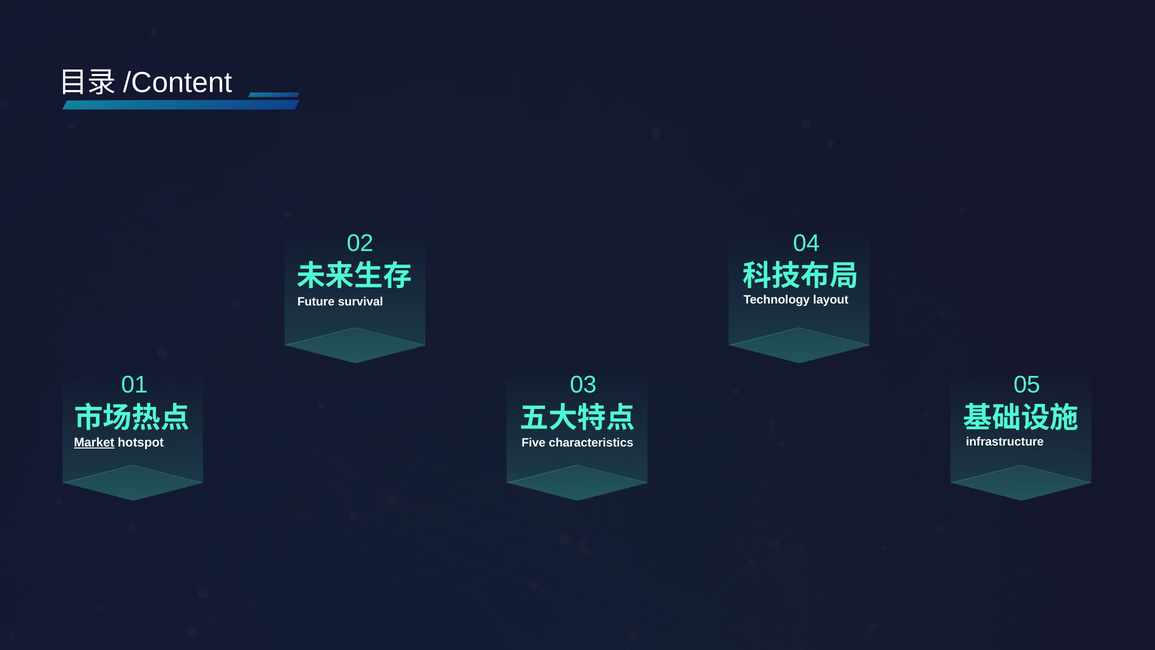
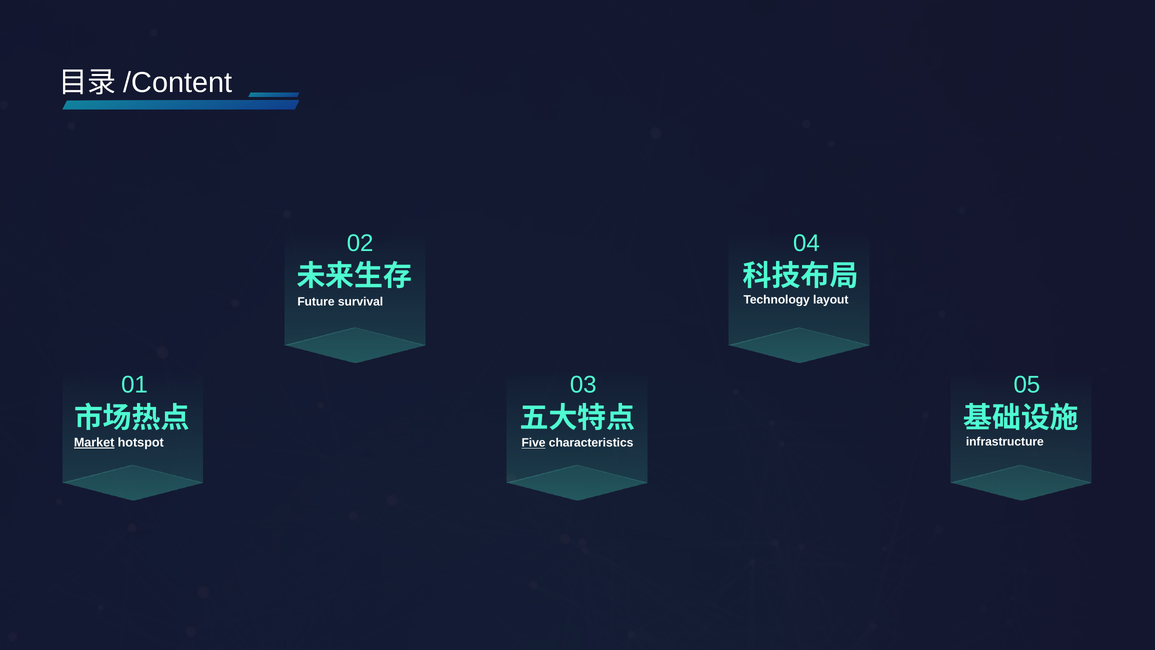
Five underline: none -> present (534, 443)
